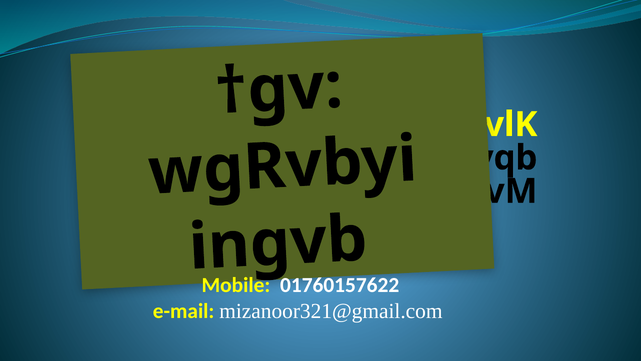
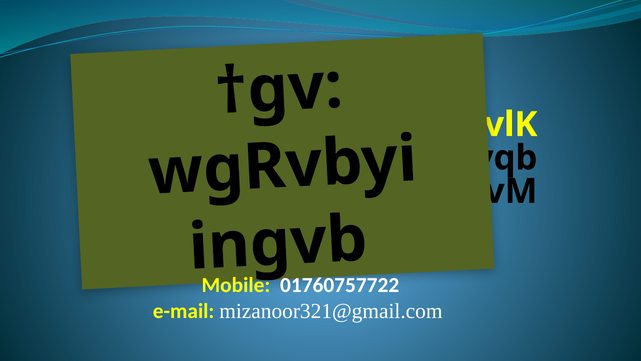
01760157622: 01760157622 -> 01760757722 (340, 285)
